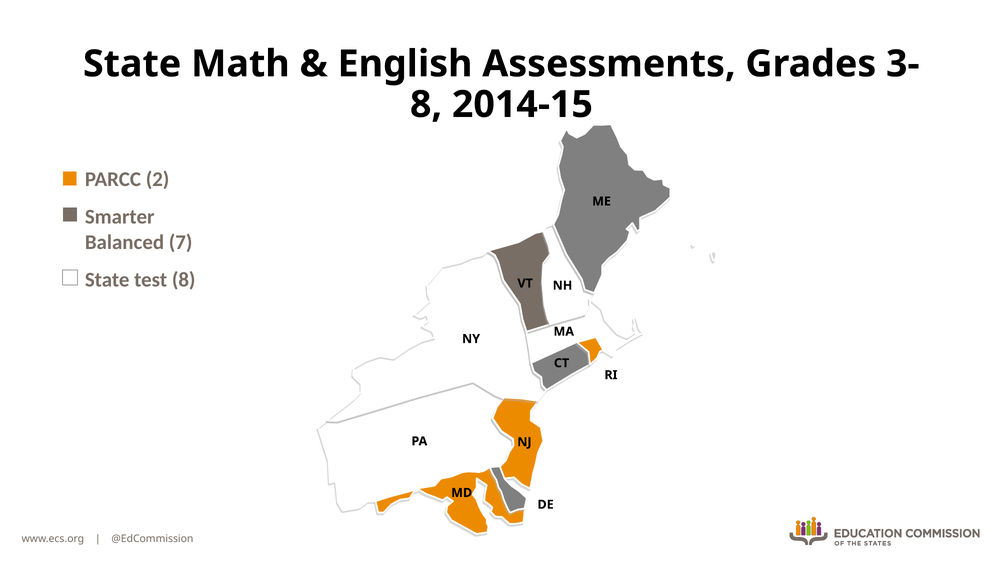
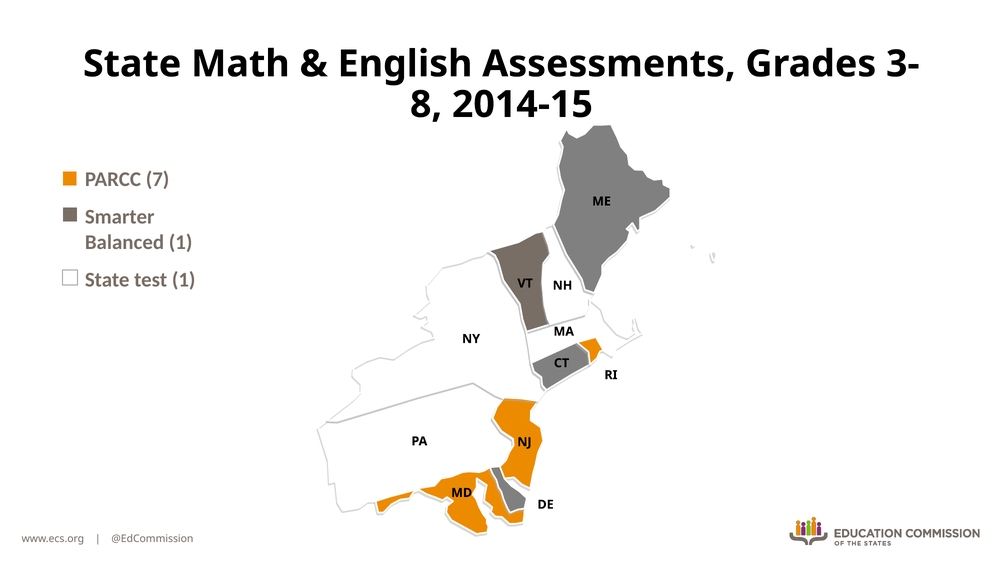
2: 2 -> 7 (158, 179)
Balanced 7: 7 -> 1 (181, 242)
test 8: 8 -> 1 (184, 280)
